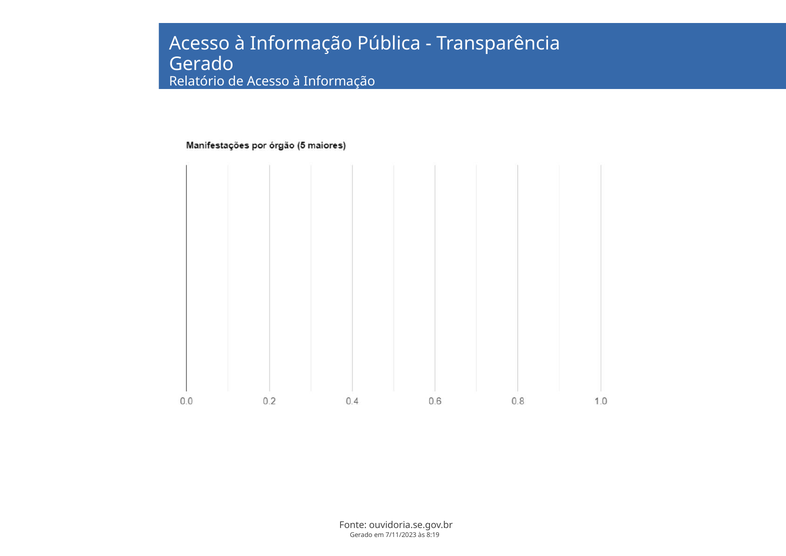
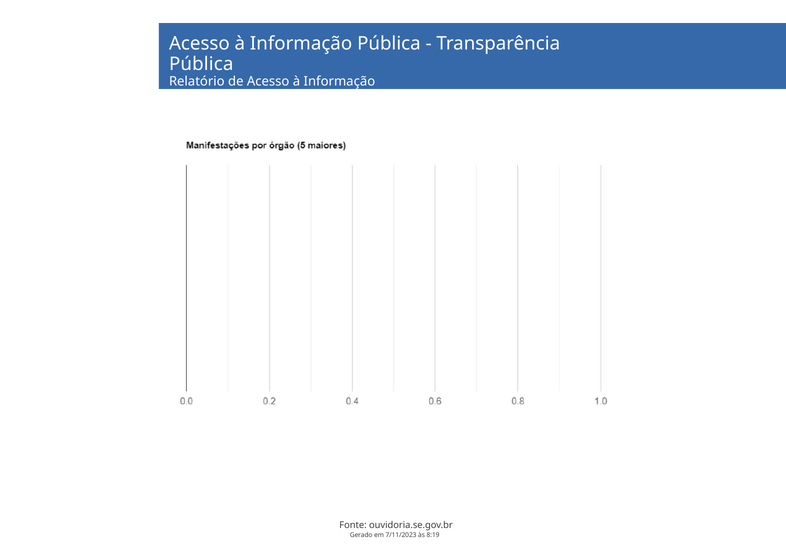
Gerado: Gerado -> Pública (201, 64)
